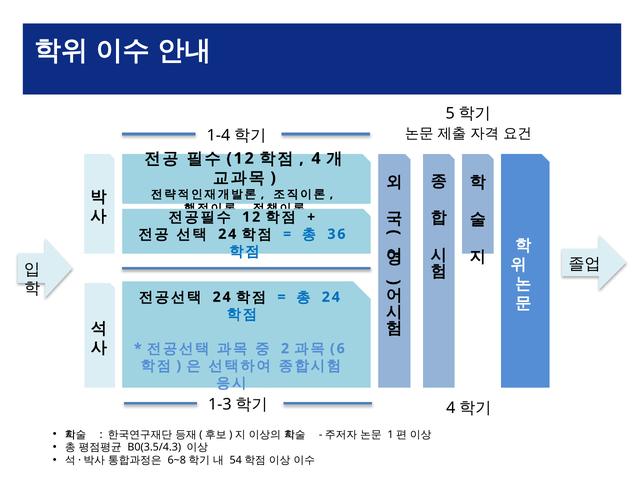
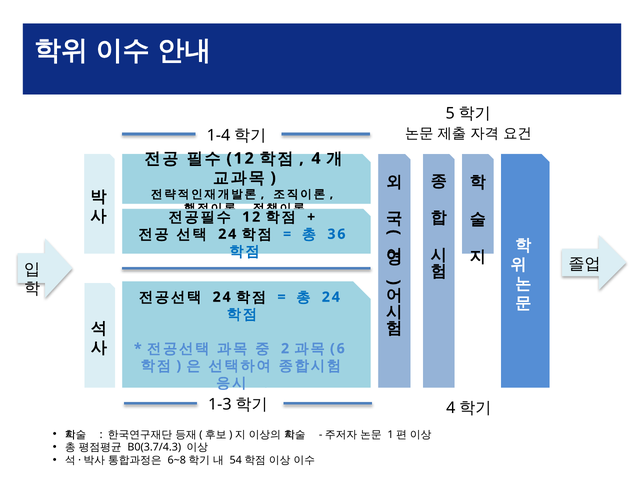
B0(3.5/4.3: B0(3.5/4.3 -> B0(3.7/4.3 (154, 447)
